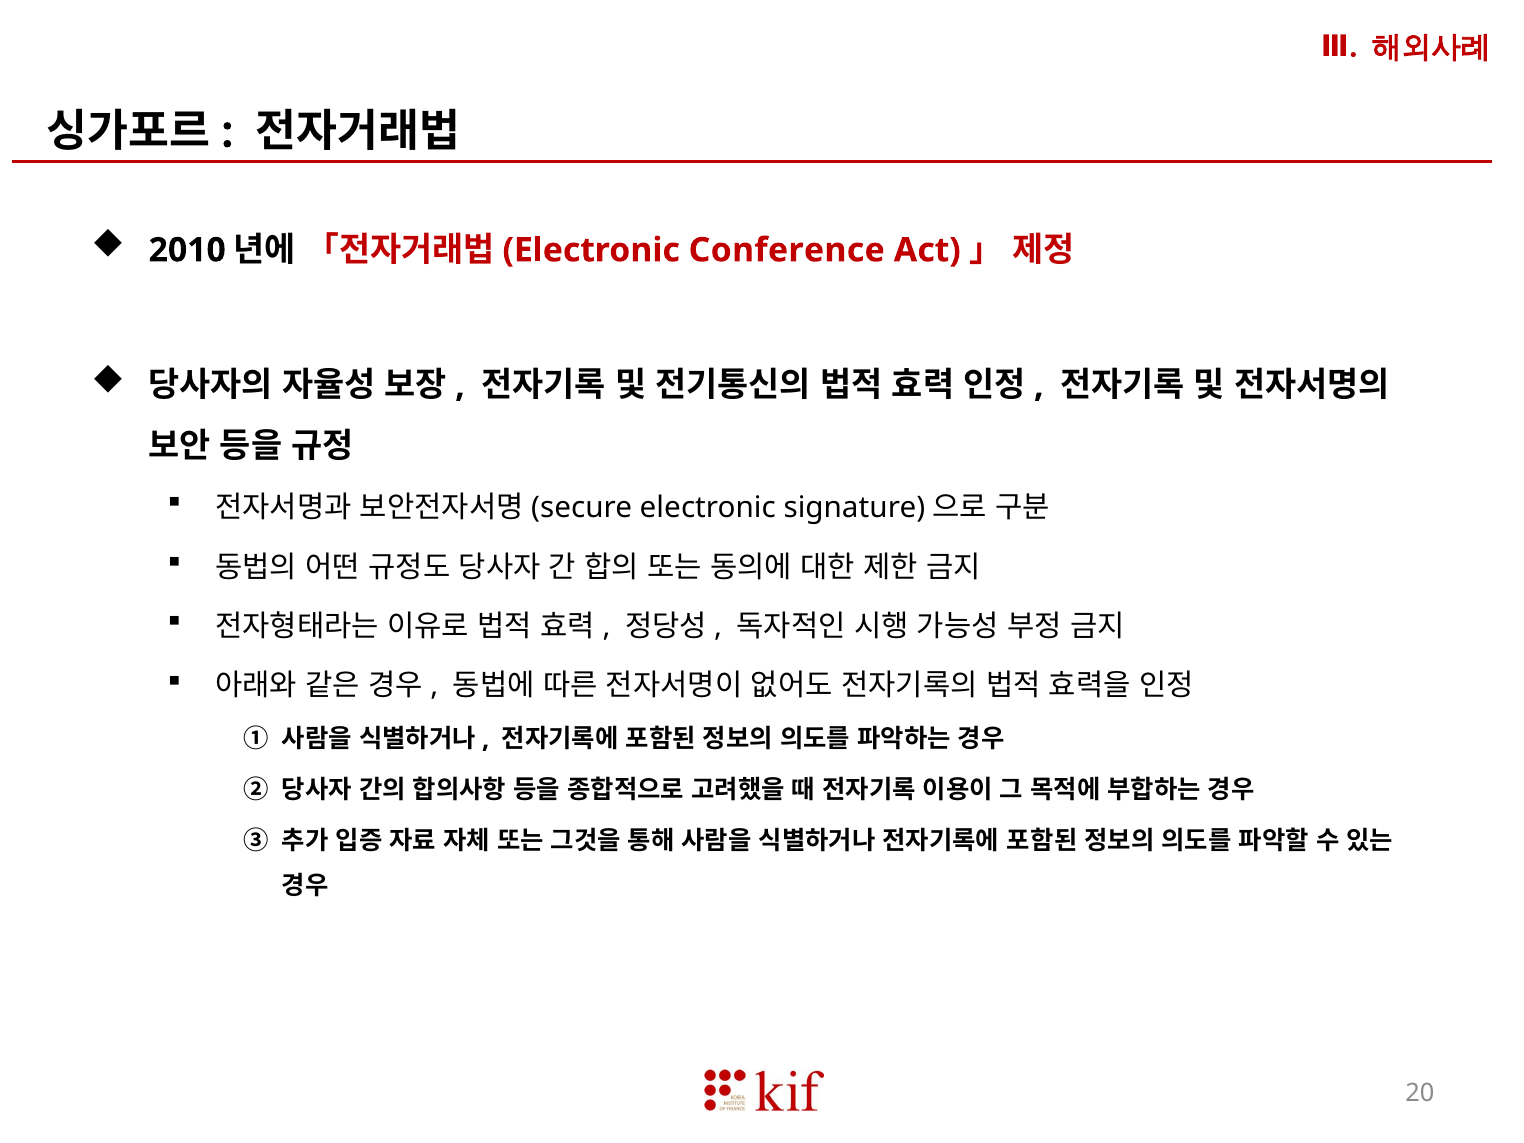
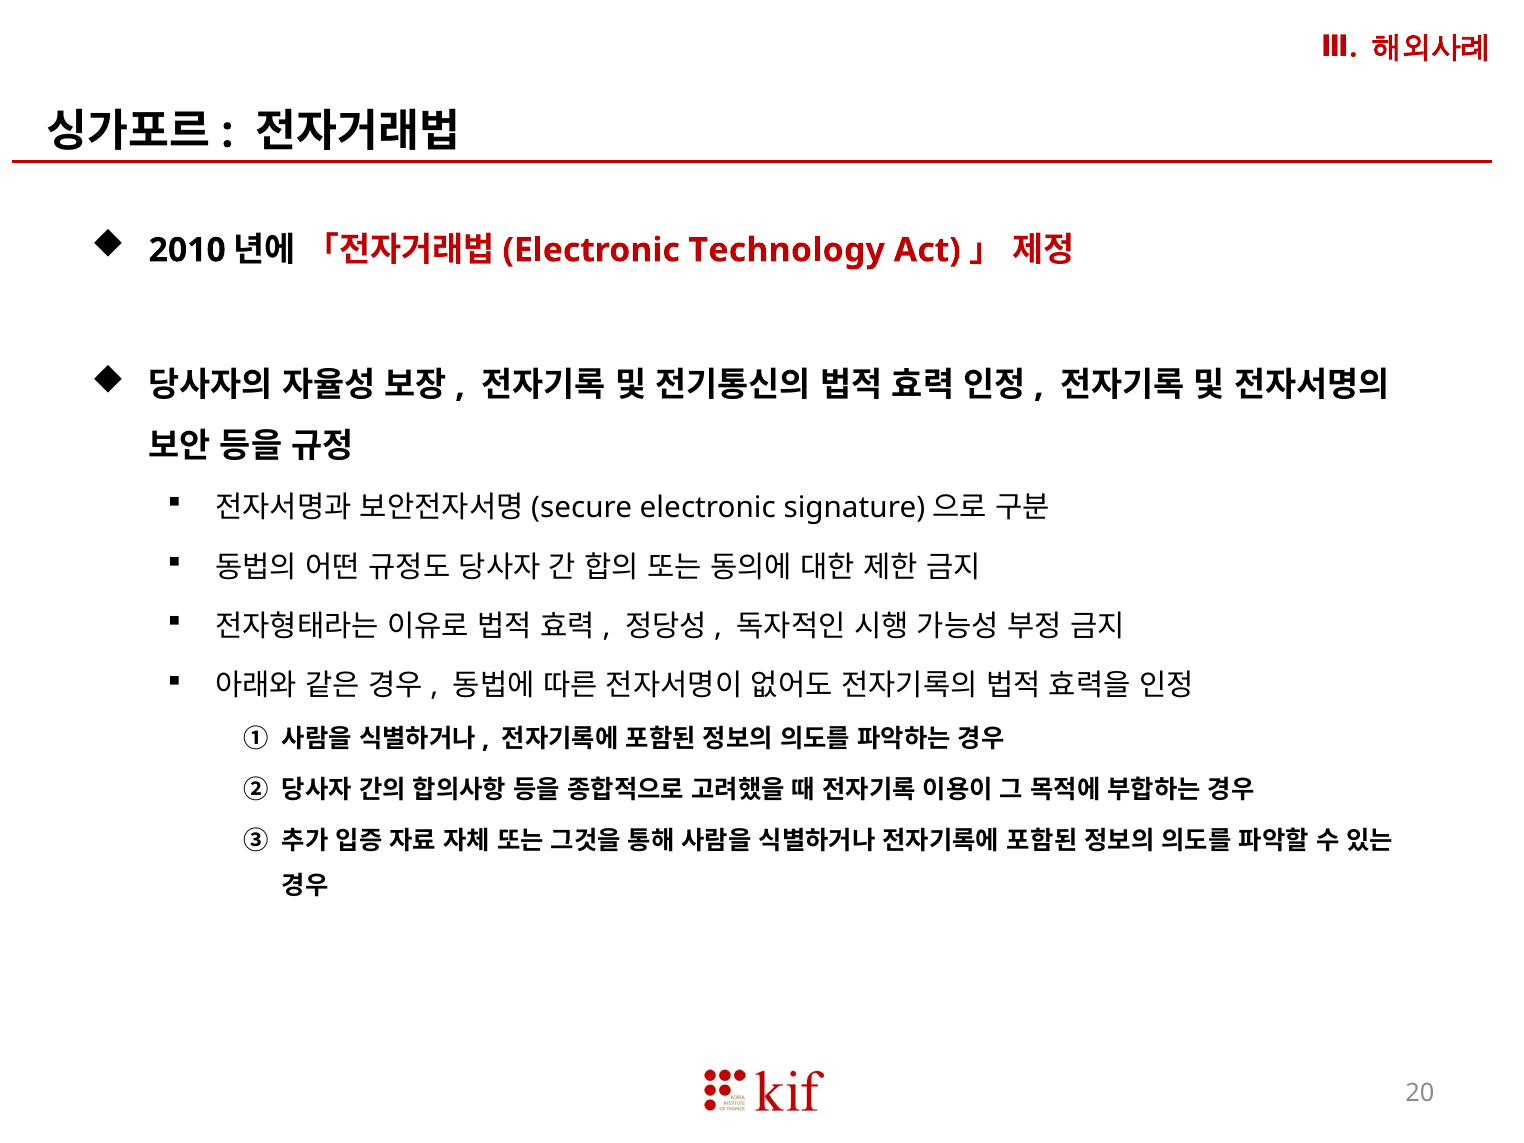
Conference: Conference -> Technology (787, 250)
